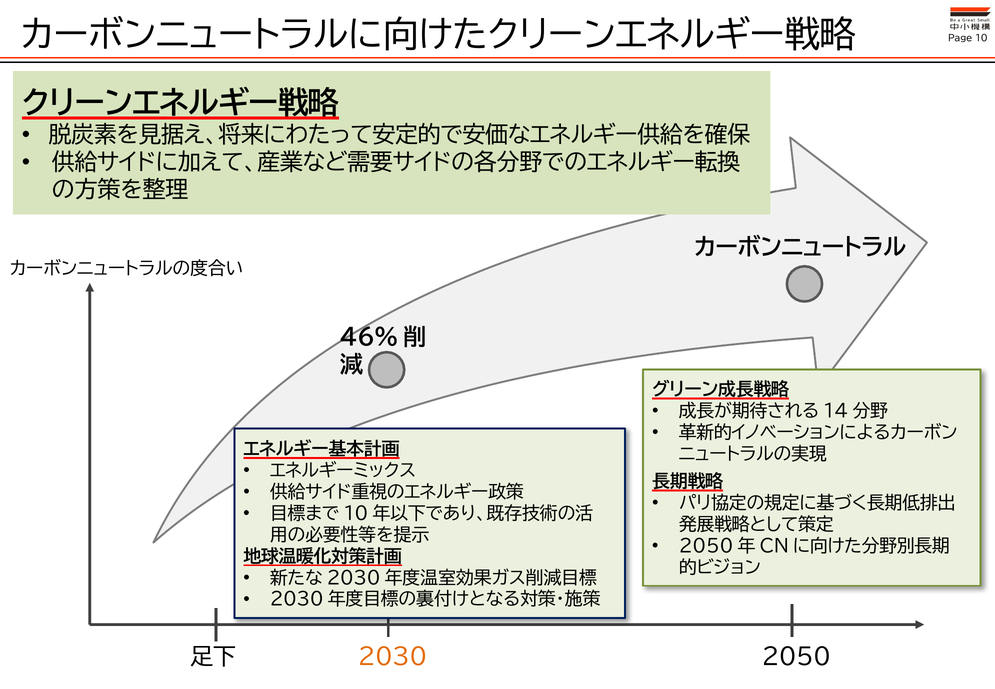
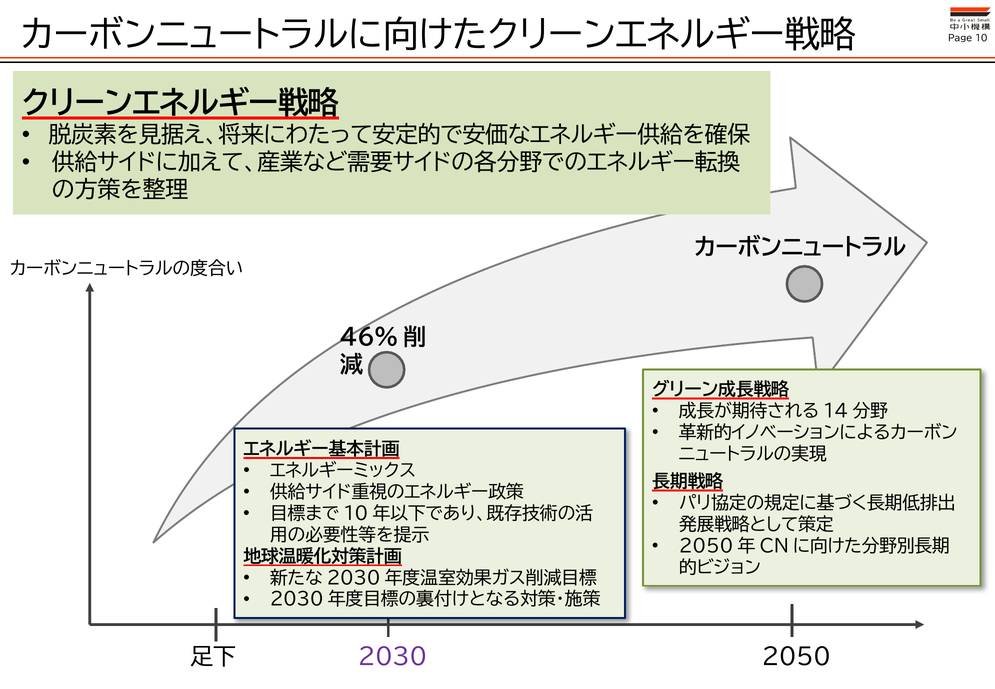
2030 colour: orange -> purple (392, 657)
